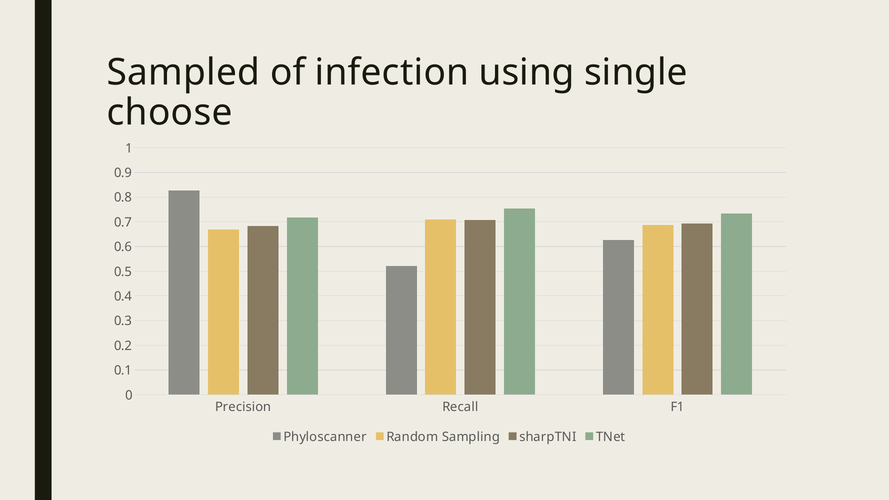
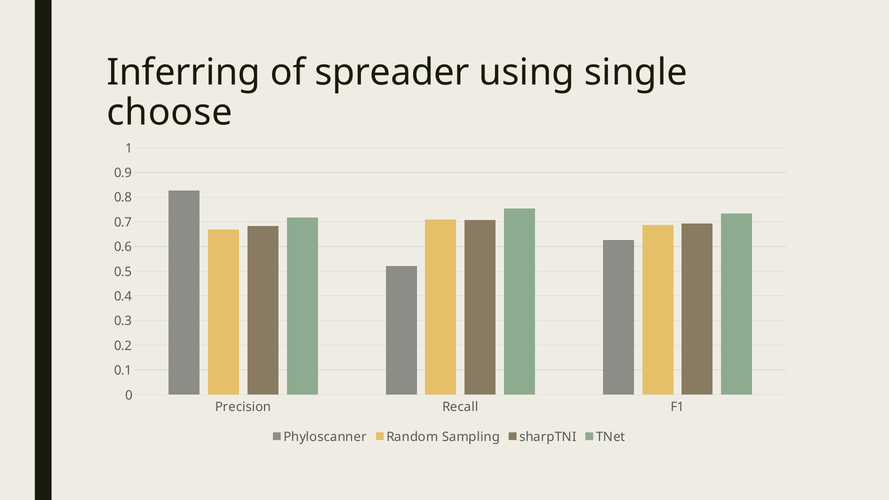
Sampled: Sampled -> Inferring (184, 73)
infection: infection -> spreader (392, 73)
